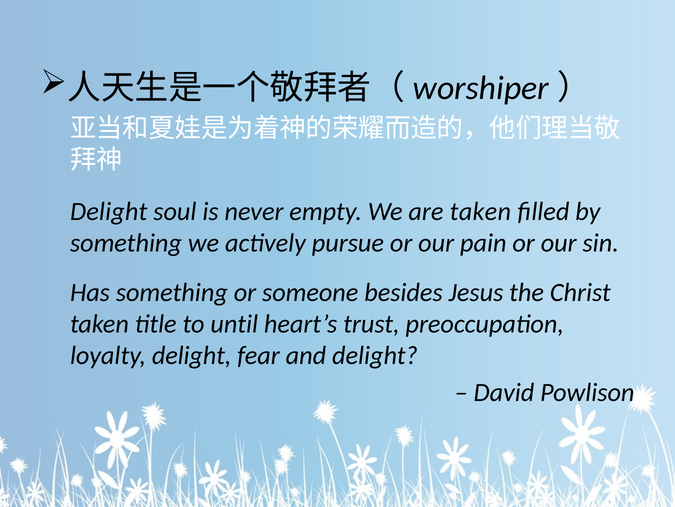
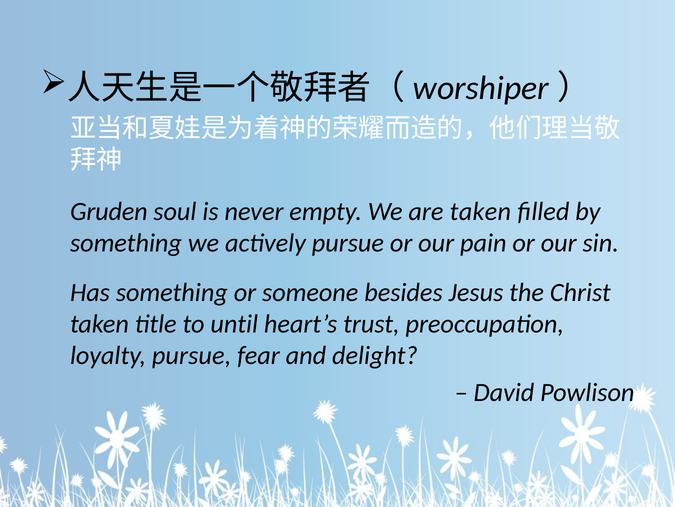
Delight: Delight -> Gruden (109, 211)
loyalty delight: delight -> pursue (192, 355)
